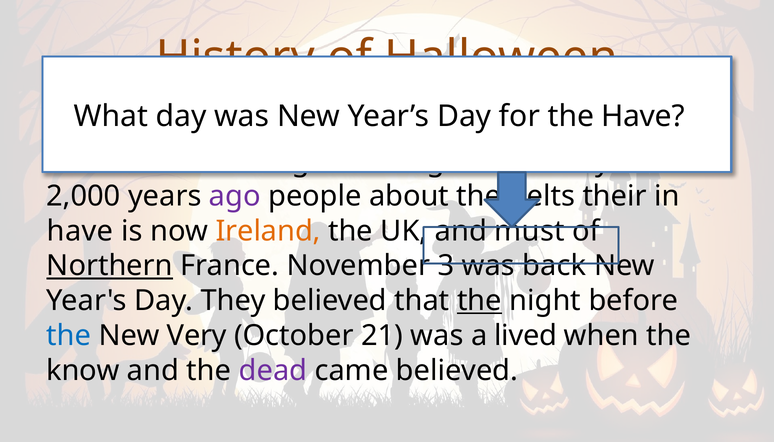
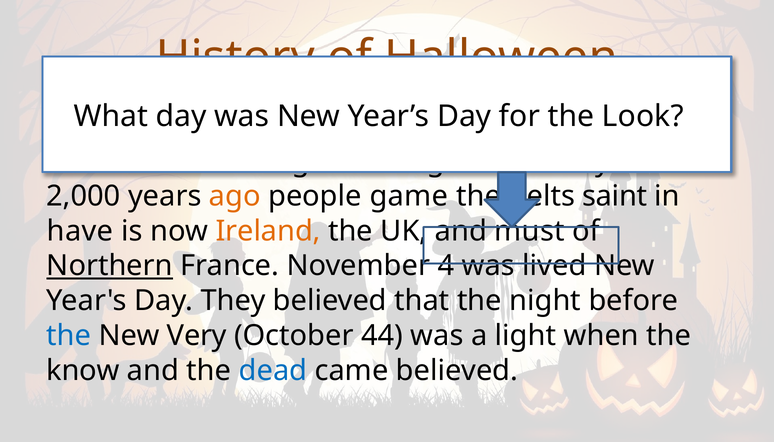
the Have: Have -> Look (643, 116)
ago colour: purple -> orange (235, 196)
about: about -> game (409, 196)
their: their -> saint (615, 196)
3: 3 -> 4 (446, 266)
back: back -> lived (554, 266)
the underline: present -> none (479, 301)
21: 21 -> 44 (382, 336)
lived: lived -> light (525, 336)
dead colour: purple -> blue (273, 370)
